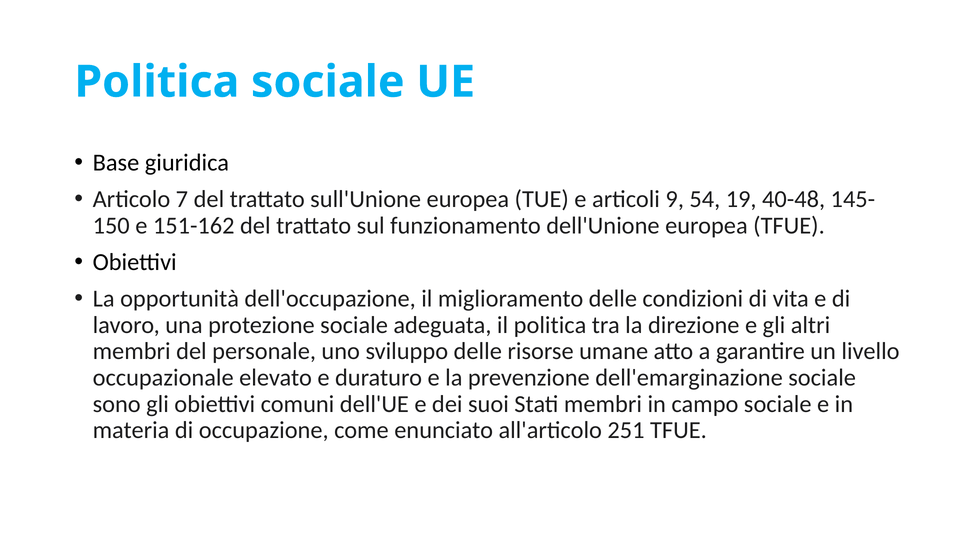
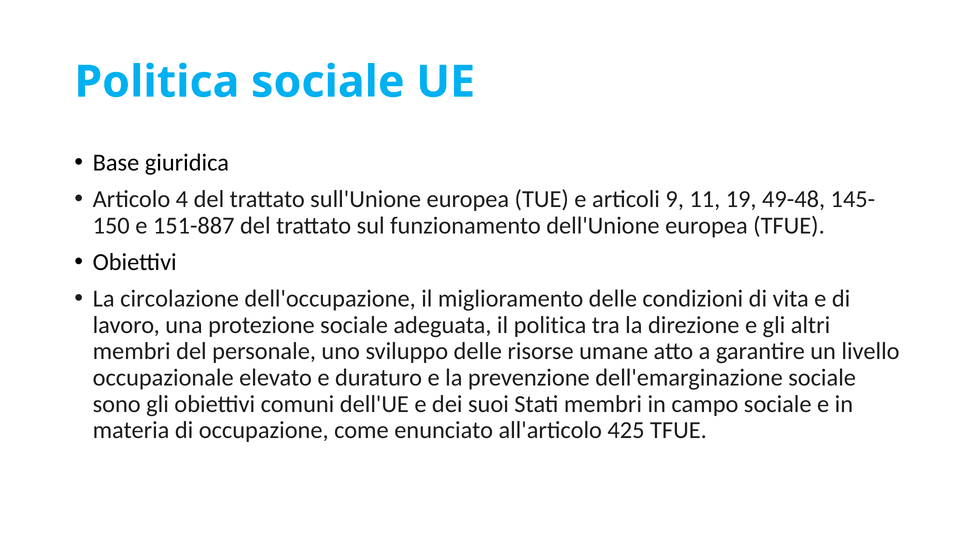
7: 7 -> 4 (182, 199)
54: 54 -> 11 (705, 199)
40-48: 40-48 -> 49-48 (794, 199)
151-162: 151-162 -> 151-887 (194, 226)
opportunità: opportunità -> circolazione (180, 299)
251: 251 -> 425 (626, 430)
